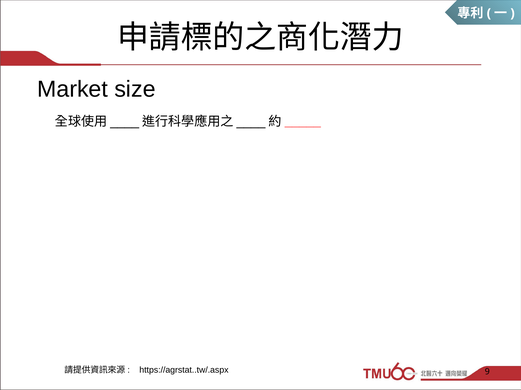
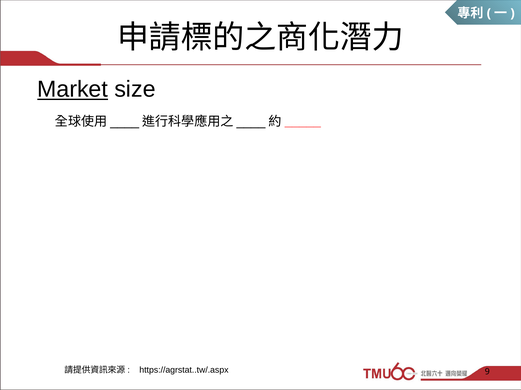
Market underline: none -> present (73, 89)
